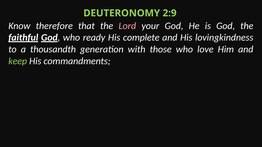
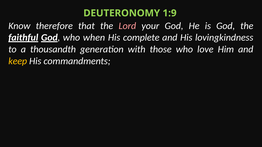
2:9: 2:9 -> 1:9 (170, 13)
ready: ready -> when (94, 38)
keep colour: light green -> yellow (18, 61)
